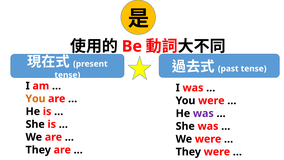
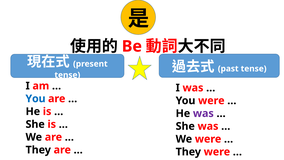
You colour: orange -> blue (35, 99)
